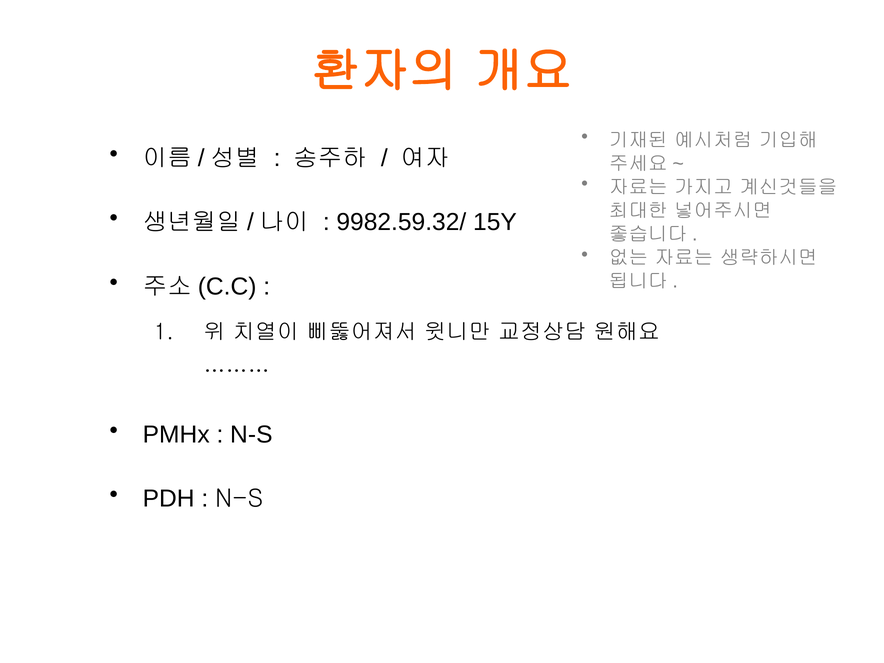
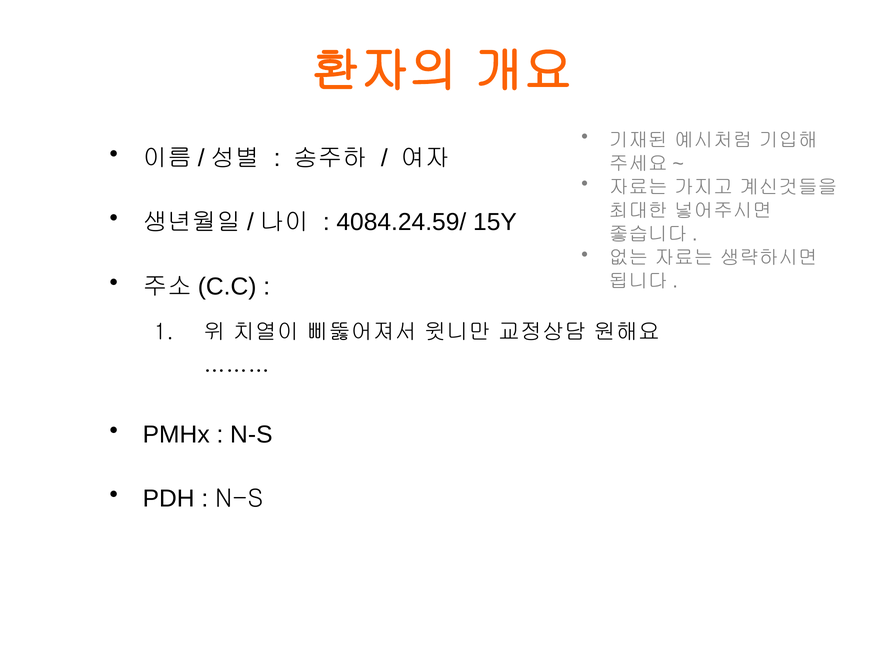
9982.59.32/: 9982.59.32/ -> 4084.24.59/ (401, 222)
